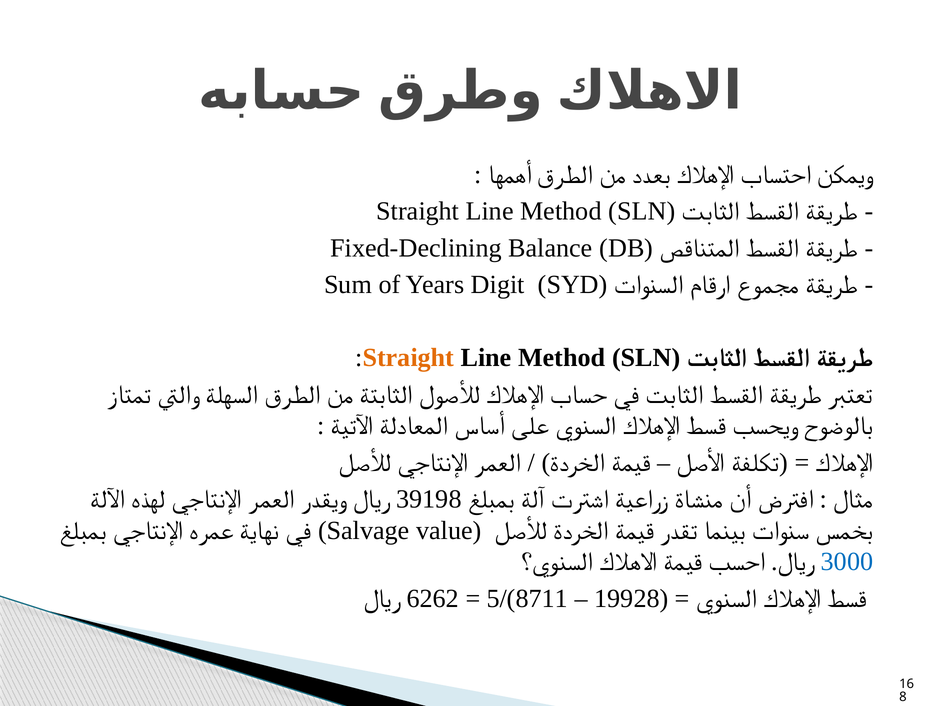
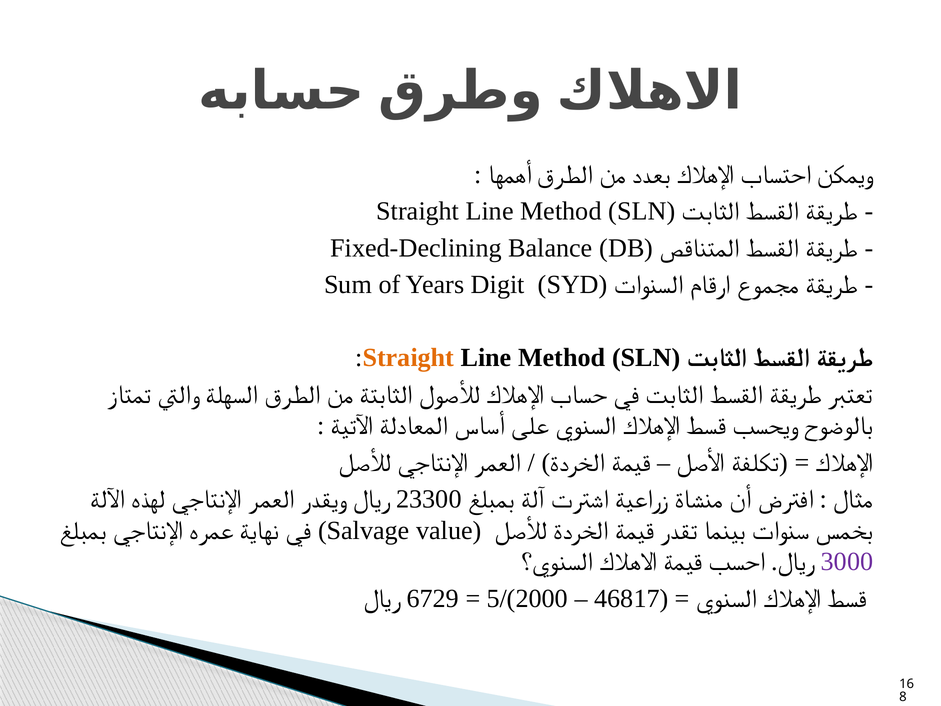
39198: 39198 -> 23300 (429, 499)
3000 colour: blue -> purple (847, 562)
6262: 6262 -> 6729 (433, 598)
8711: 8711 -> 2000 (542, 598)
19928: 19928 -> 46817 (627, 598)
